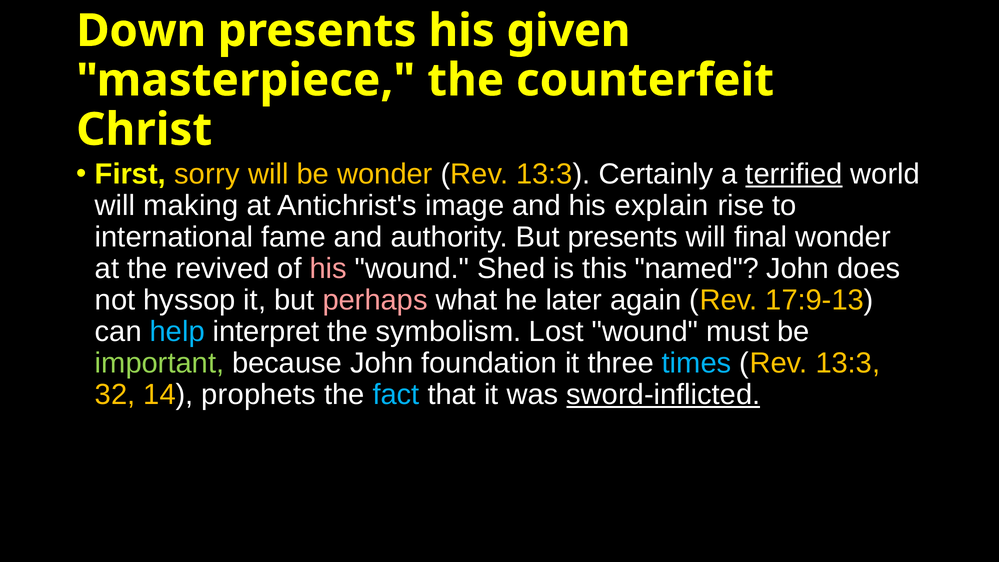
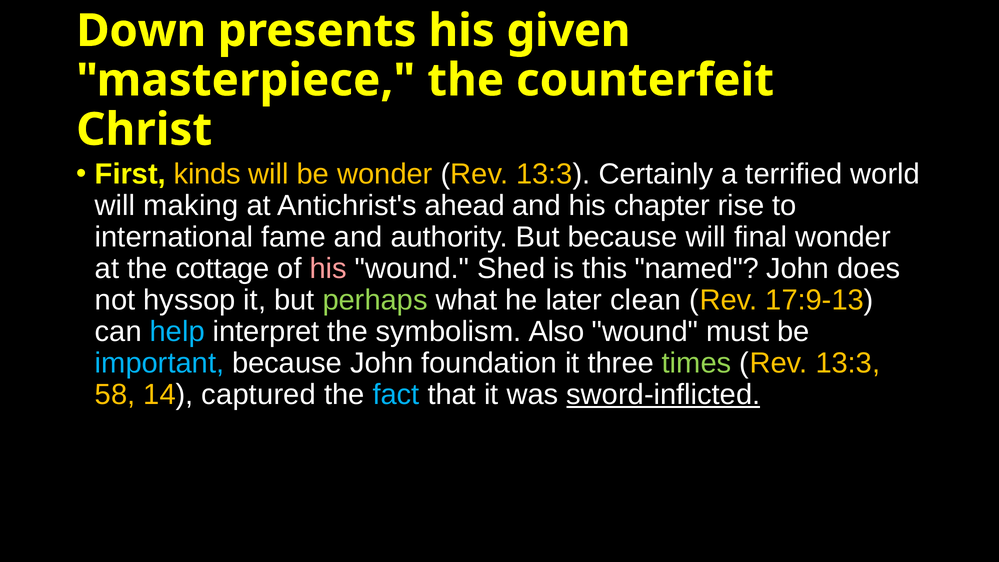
sorry: sorry -> kinds (207, 174)
terrified underline: present -> none (794, 174)
image: image -> ahead (465, 206)
explain: explain -> chapter (662, 206)
But presents: presents -> because (623, 237)
revived: revived -> cottage (223, 268)
perhaps colour: pink -> light green (375, 300)
again: again -> clean (646, 300)
Lost: Lost -> Also (556, 331)
important colour: light green -> light blue (160, 363)
times colour: light blue -> light green (697, 363)
32: 32 -> 58 (115, 394)
prophets: prophets -> captured (259, 394)
